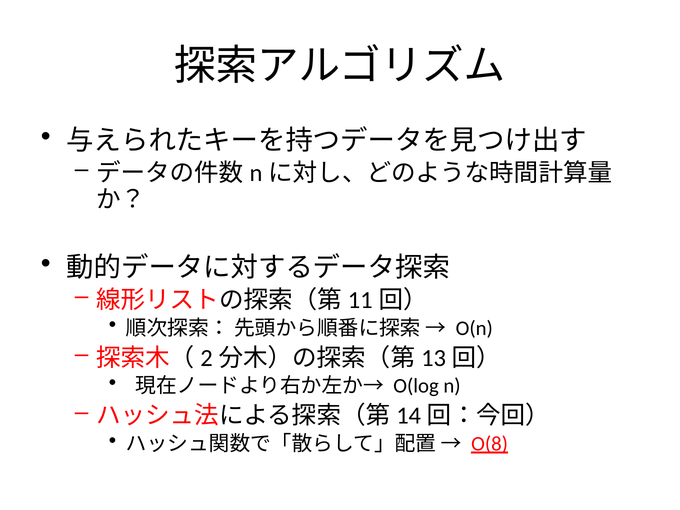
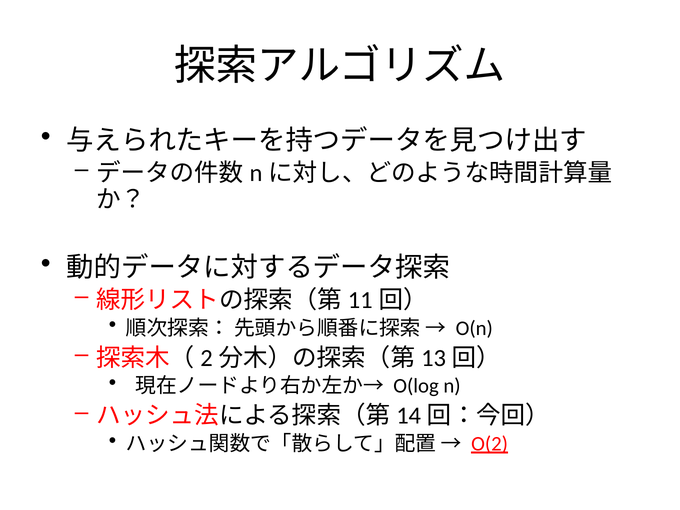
O(8: O(8 -> O(2 (490, 444)
